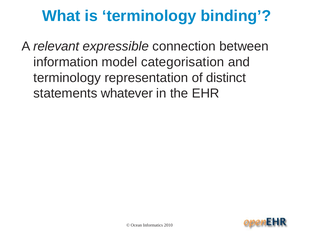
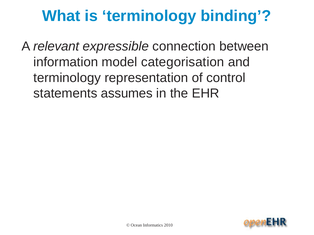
distinct: distinct -> control (226, 78)
whatever: whatever -> assumes (127, 94)
